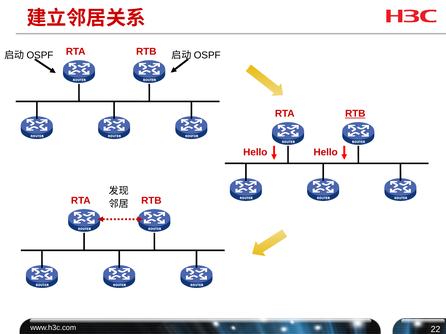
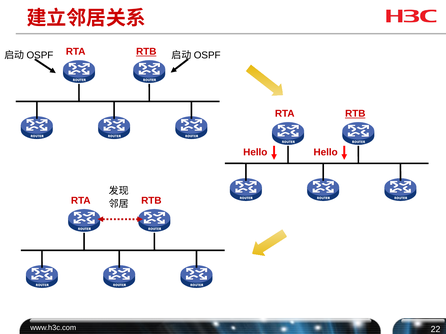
RTB underline: none -> present (146, 52)
